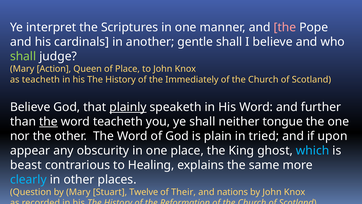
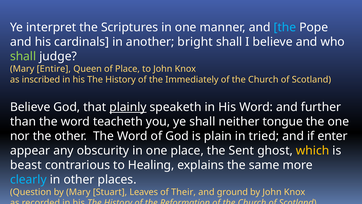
the colour: pink -> light blue (285, 27)
gentle: gentle -> bright (195, 42)
Action: Action -> Entire (54, 69)
as teacheth: teacheth -> inscribed (41, 80)
the underline: present -> none (48, 121)
upon: upon -> enter (333, 136)
King: King -> Sent (241, 150)
which colour: light blue -> yellow (313, 150)
Twelve: Twelve -> Leaves (144, 192)
nations: nations -> ground (232, 192)
